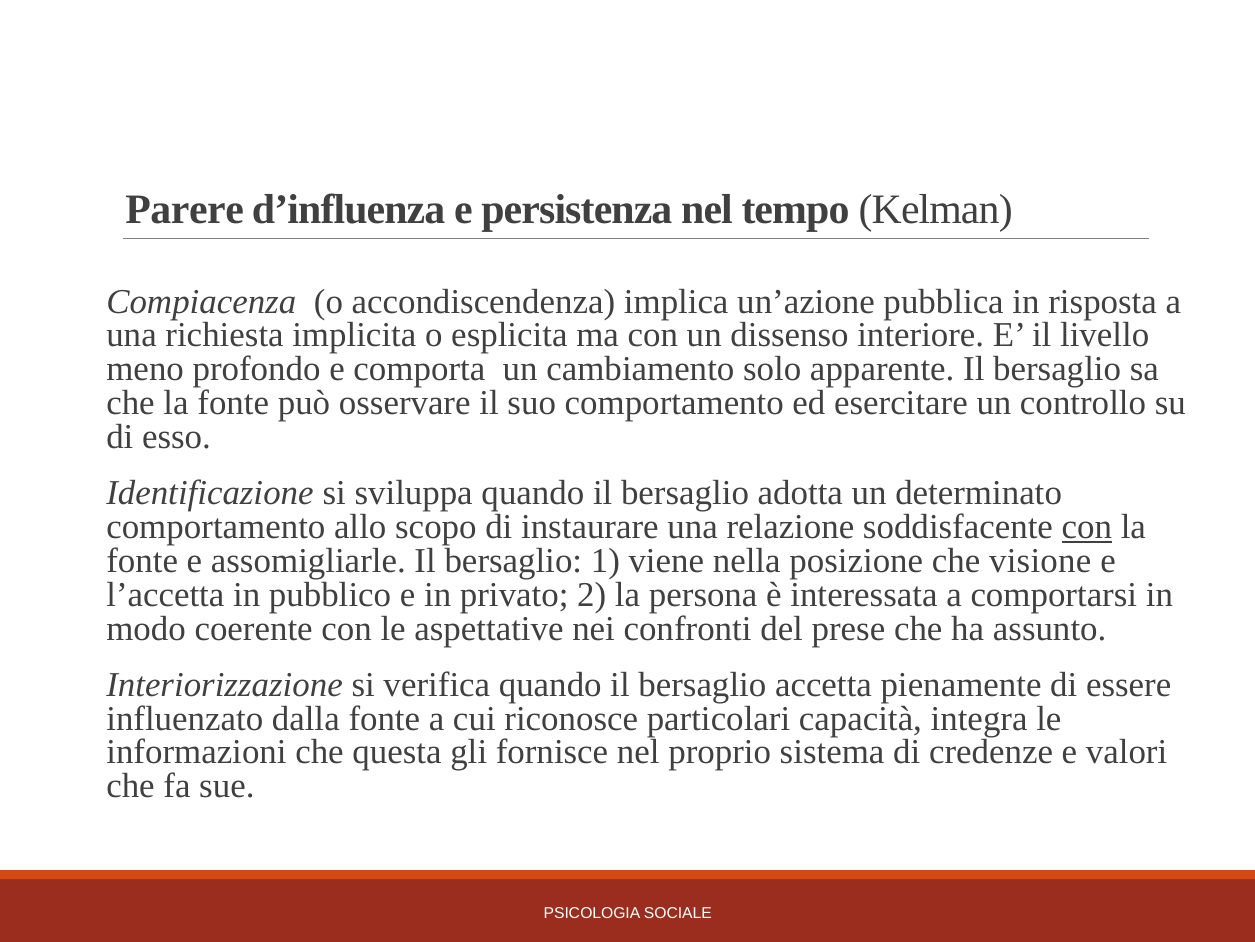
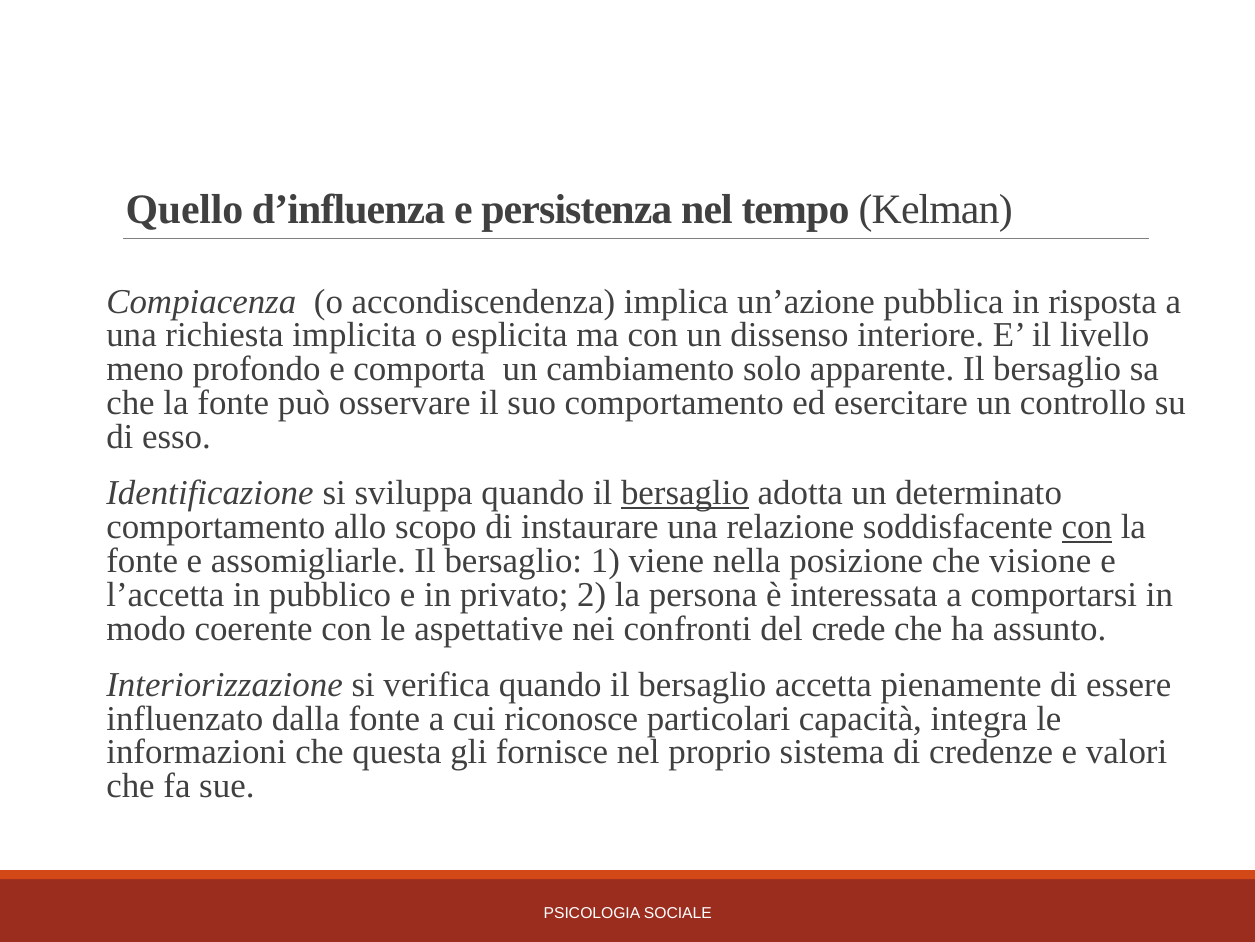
Parere: Parere -> Quello (184, 210)
bersaglio underline: none -> present (685, 493)
prese: prese -> crede (849, 628)
